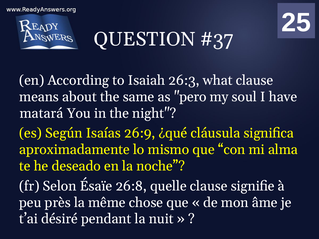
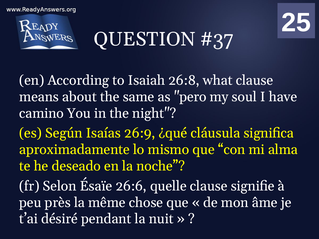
26:3: 26:3 -> 26:8 (184, 80)
matará: matará -> camino (42, 113)
26:8: 26:8 -> 26:6 (131, 186)
